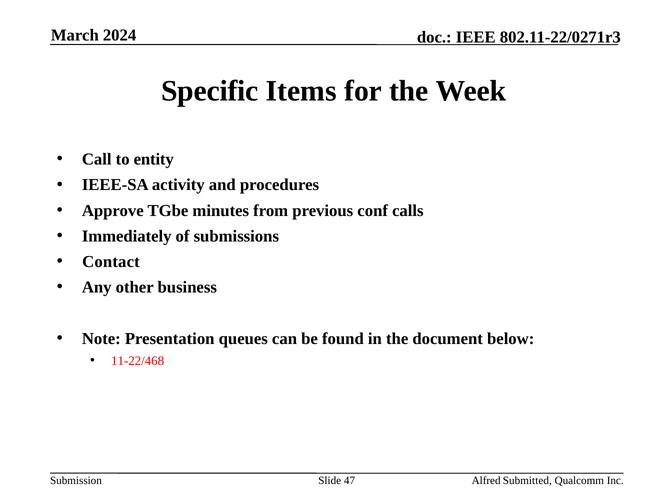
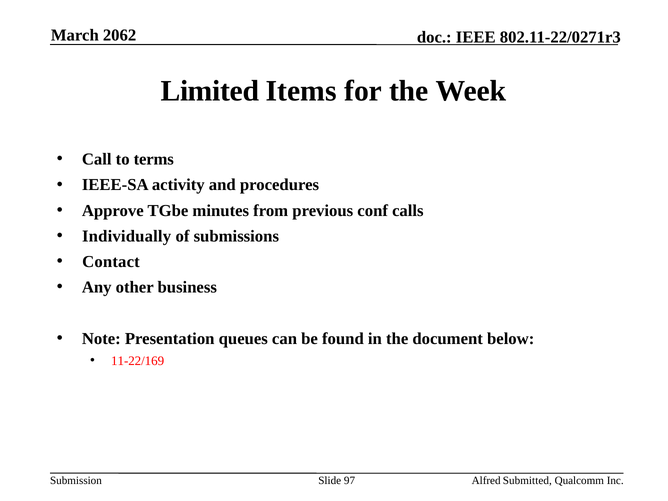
2024: 2024 -> 2062 (120, 35)
Specific: Specific -> Limited (210, 91)
entity: entity -> terms (154, 159)
Immediately: Immediately -> Individually (127, 236)
11-22/468: 11-22/468 -> 11-22/169 (138, 361)
47: 47 -> 97 (350, 480)
